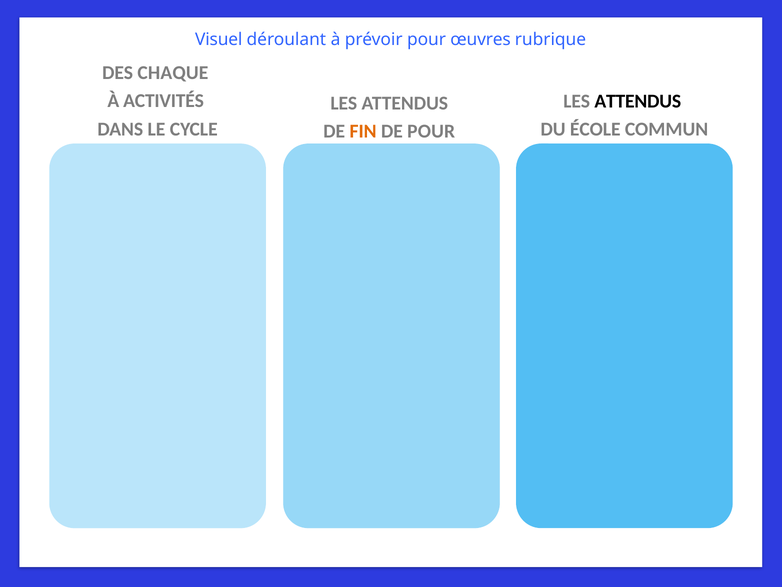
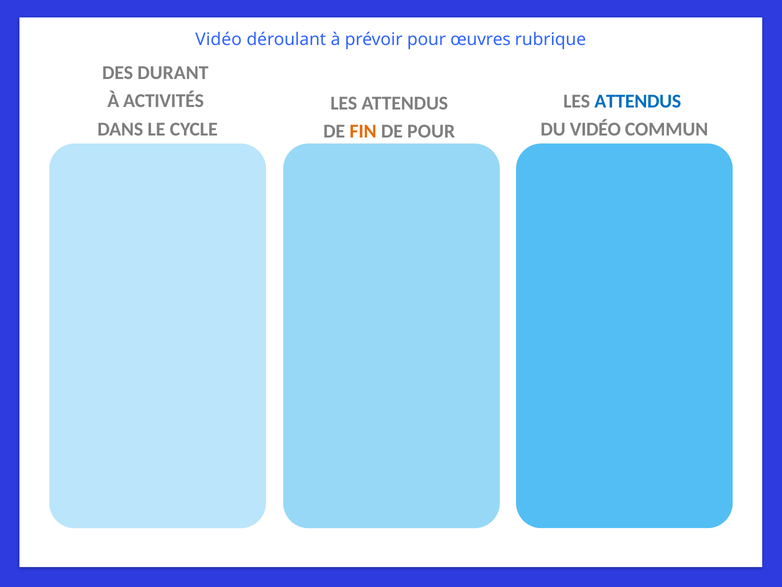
Visuel: Visuel -> Vidéo (219, 39)
CHAQUE: CHAQUE -> DURANT (173, 73)
ATTENDUS colour: black -> blue (638, 101)
DU ÉCOLE: ÉCOLE -> VIDÉO (595, 129)
